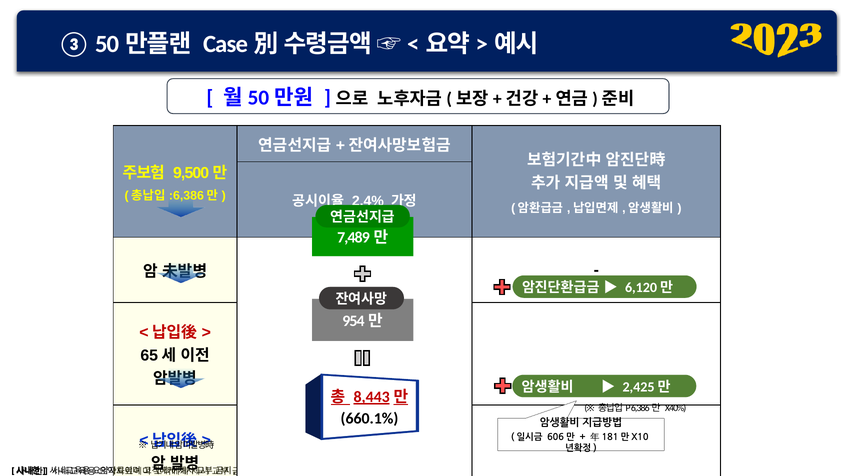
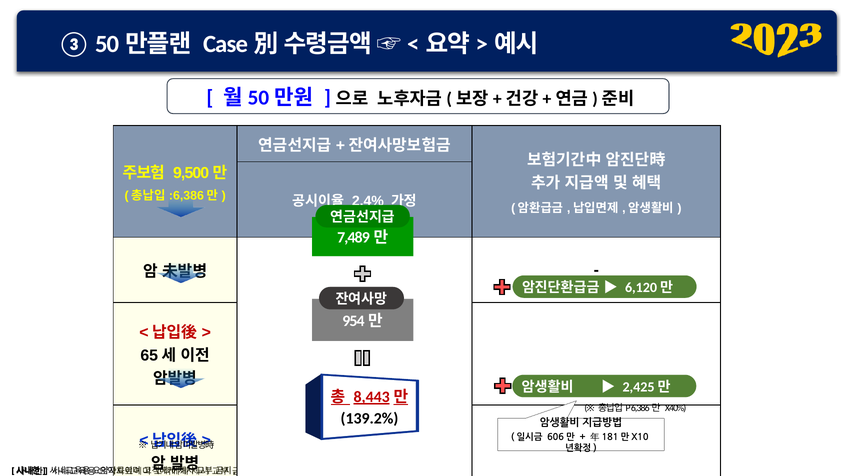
660.1%: 660.1% -> 139.2% (369, 419)
